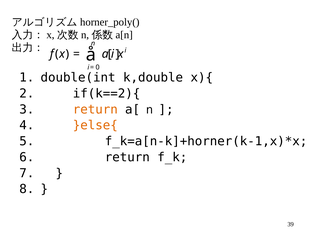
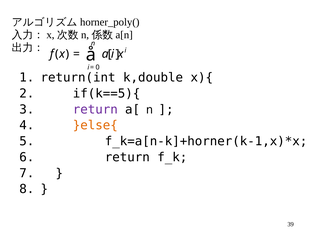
double(int: double(int -> return(int (78, 78)
if(k==2){: if(k==2){ -> if(k==5){ (107, 94)
return colour: orange -> purple (95, 110)
